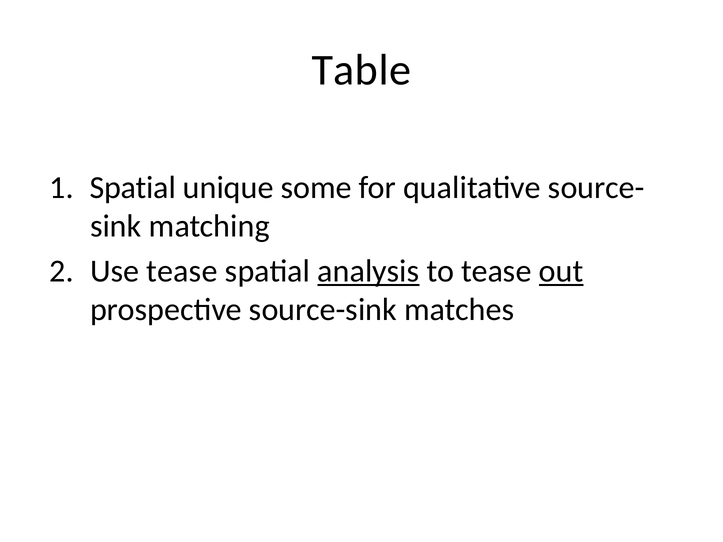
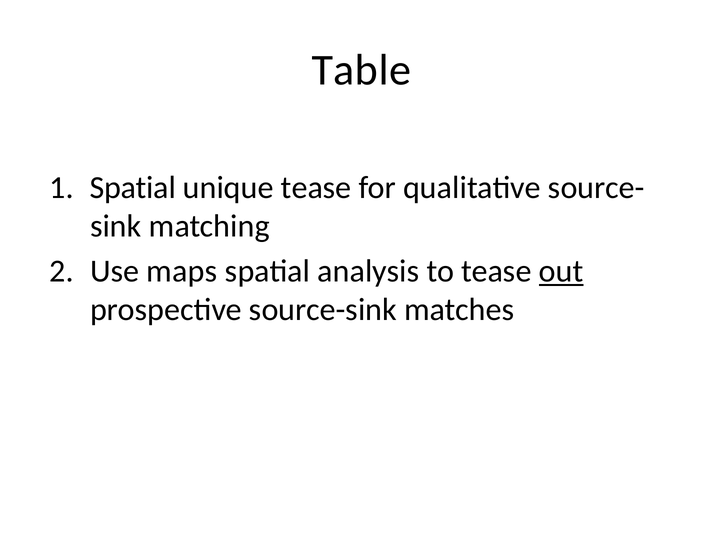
unique some: some -> tease (316, 188)
Use tease: tease -> maps (182, 271)
analysis underline: present -> none (368, 271)
